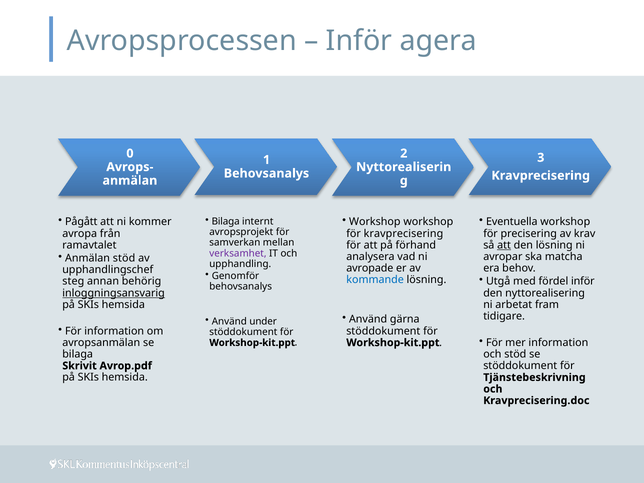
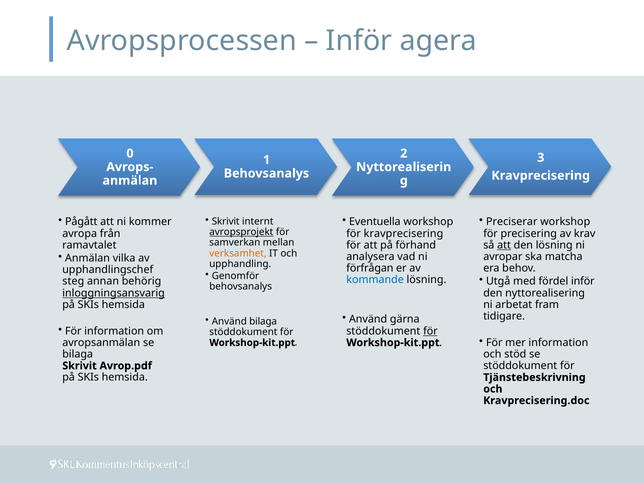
Bilaga: Bilaga -> Skrivit (226, 221)
Workshop: Workshop -> Eventuella (375, 222)
Eventuella: Eventuella -> Preciserar (512, 222)
avropsprojekt underline: none -> present (241, 232)
verksamhet colour: purple -> orange (238, 253)
Anmälan stöd: stöd -> vilka (124, 258)
avropade: avropade -> förfrågan (370, 268)
Använd under: under -> bilaga (263, 321)
för underline: none -> present (430, 331)
